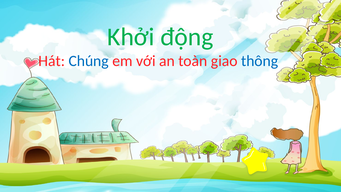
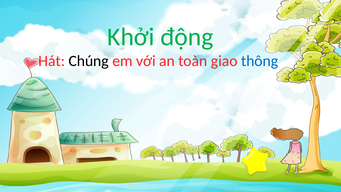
Chúng colour: blue -> black (89, 61)
